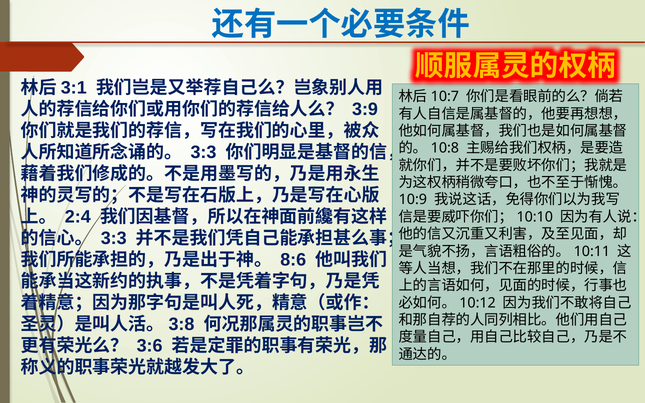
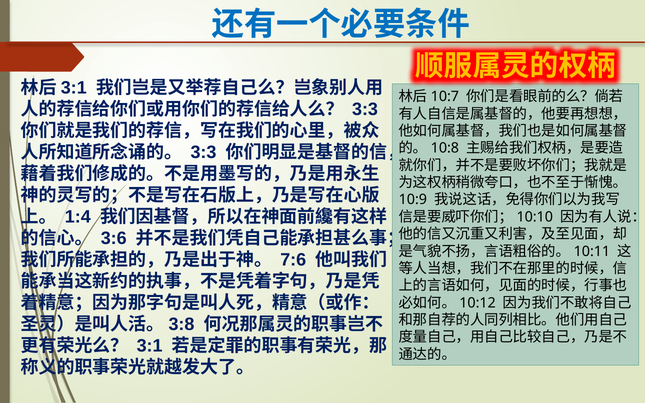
3:9: 3:9 -> 3:3 (365, 109)
2:4: 2:4 -> 1:4 (78, 217)
3:3: 3:3 -> 3:6 (114, 238)
8:6: 8:6 -> 7:6 (293, 260)
3:6: 3:6 -> 3:1 (150, 346)
